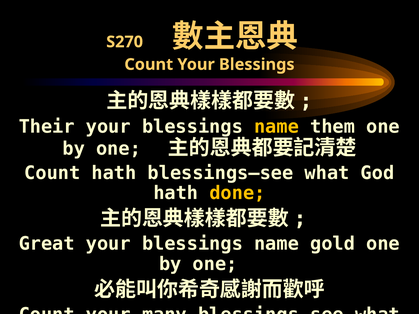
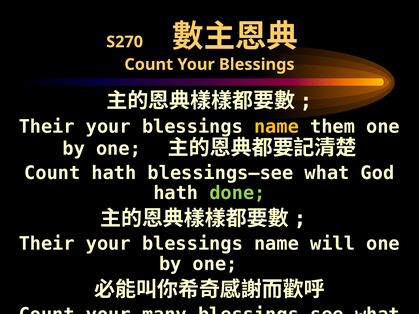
done colour: yellow -> light green (237, 193)
Great: Great -> Their (47, 244)
gold: gold -> will (333, 244)
